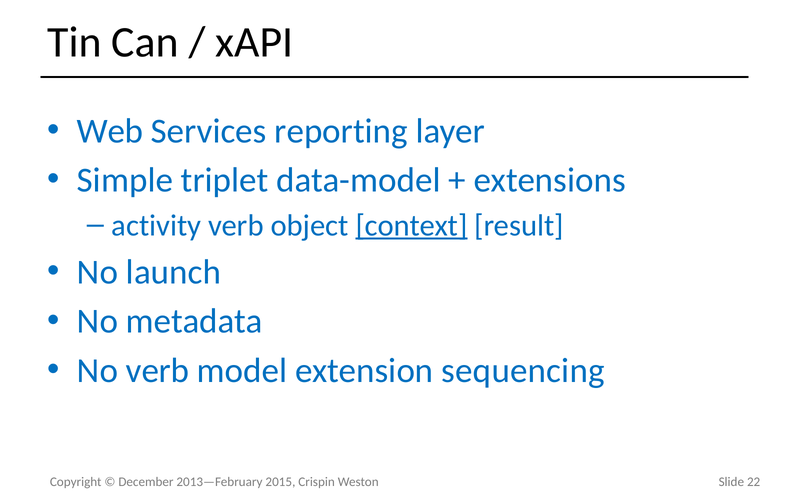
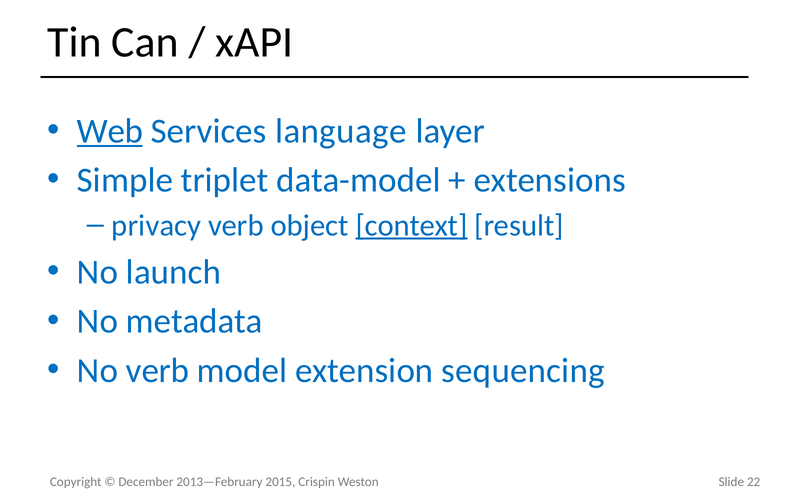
Web underline: none -> present (110, 131)
reporting: reporting -> language (341, 131)
activity: activity -> privacy (156, 226)
